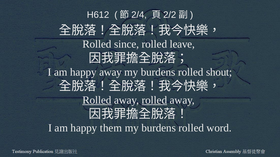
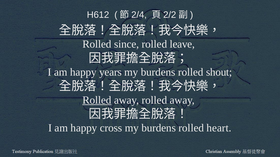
happy away: away -> years (111, 72)
rolled underline: present -> none (154, 100)
them: them -> cross (111, 128)
word: word -> heart (219, 128)
